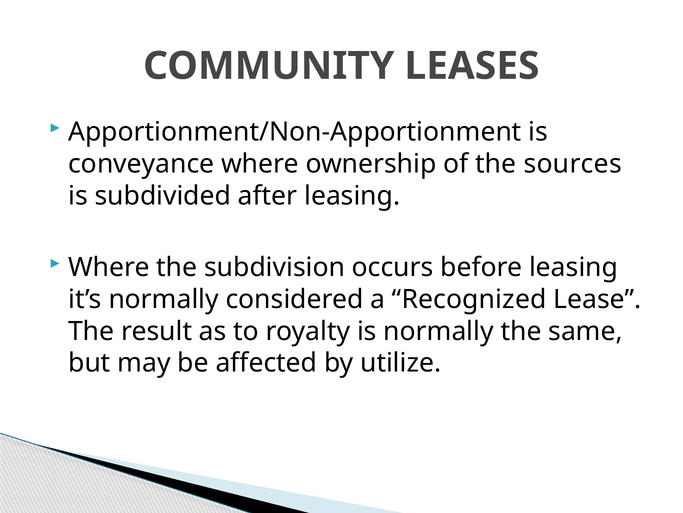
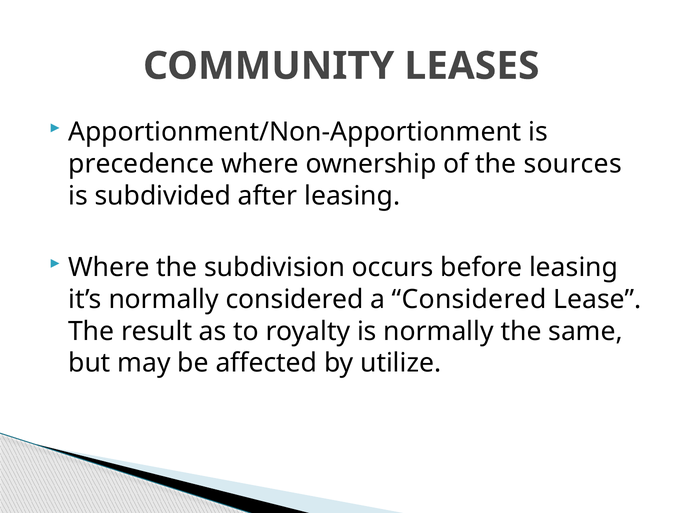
conveyance: conveyance -> precedence (141, 164)
a Recognized: Recognized -> Considered (469, 299)
